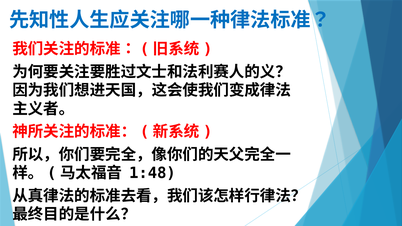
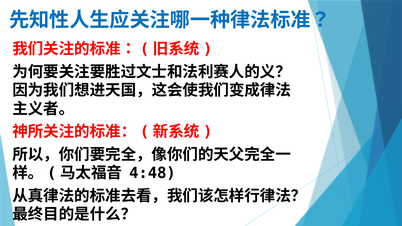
1:48: 1:48 -> 4:48 (152, 173)
